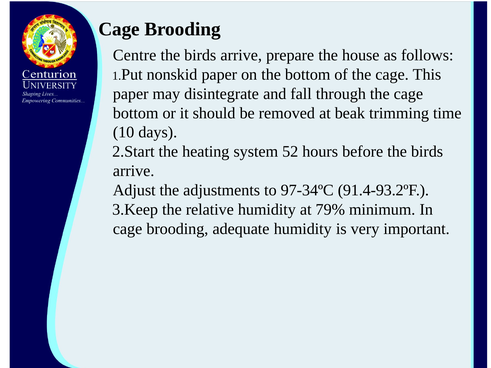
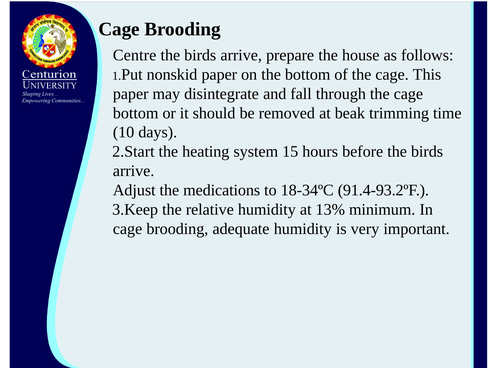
52: 52 -> 15 (290, 152)
adjustments: adjustments -> medications (222, 190)
97-34ºC: 97-34ºC -> 18-34ºC (307, 190)
79%: 79% -> 13% (330, 210)
